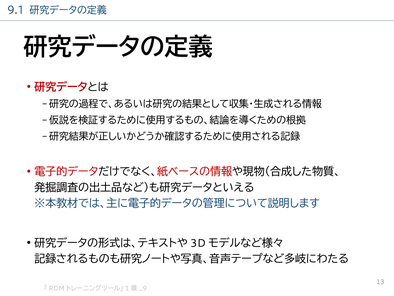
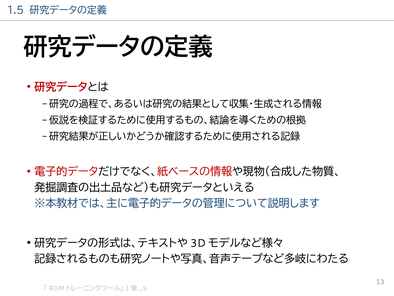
9.1: 9.1 -> 1.5 (16, 10)
